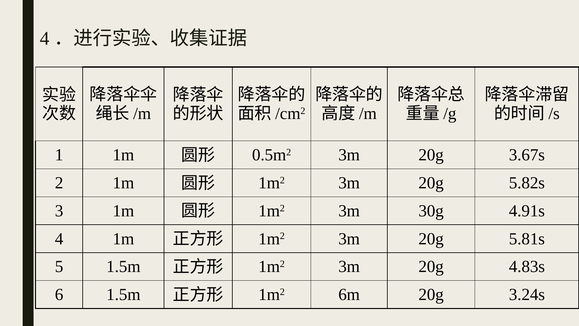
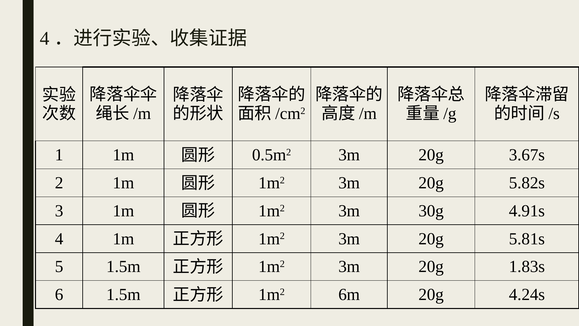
4.83s: 4.83s -> 1.83s (527, 266)
3.24s: 3.24s -> 4.24s (527, 294)
